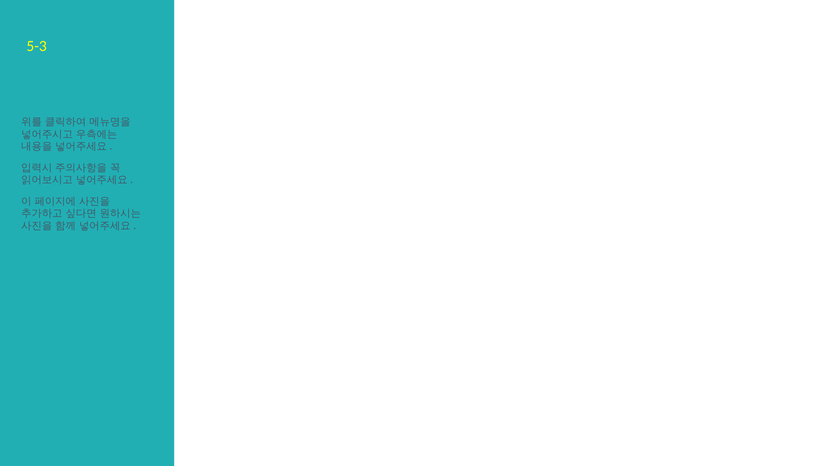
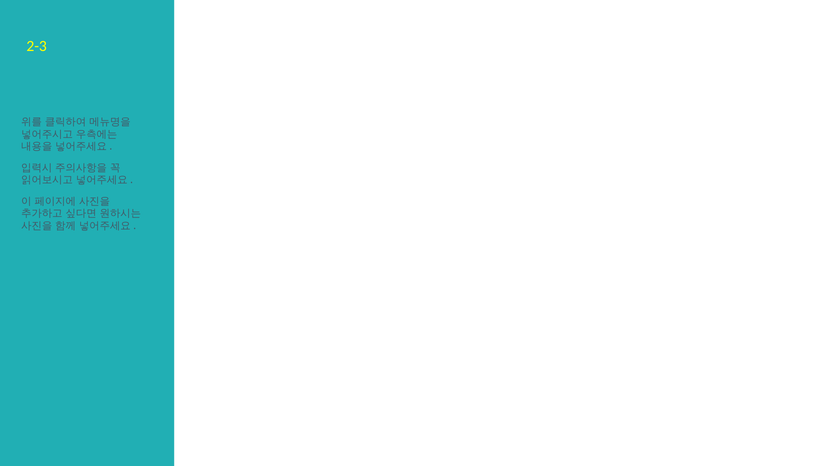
5-3: 5-3 -> 2-3 (37, 46)
